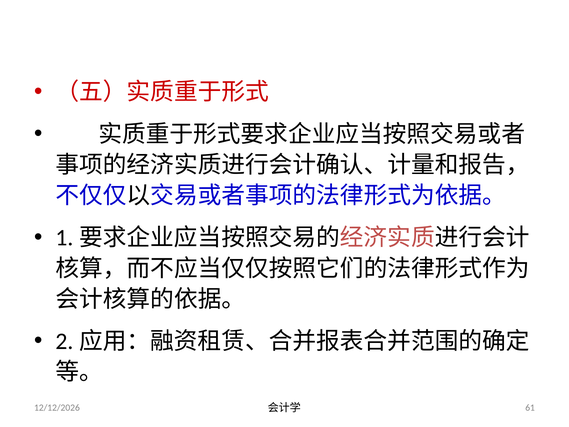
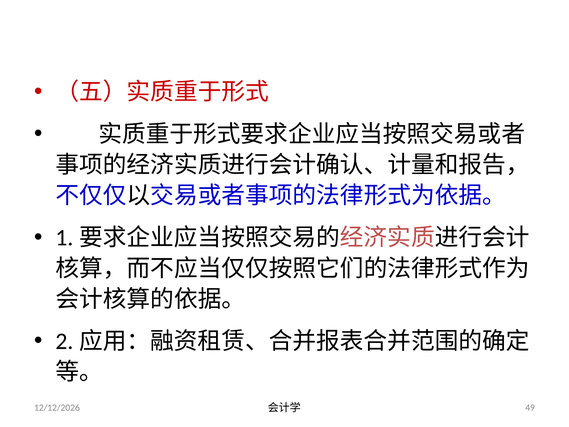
61: 61 -> 49 (530, 407)
